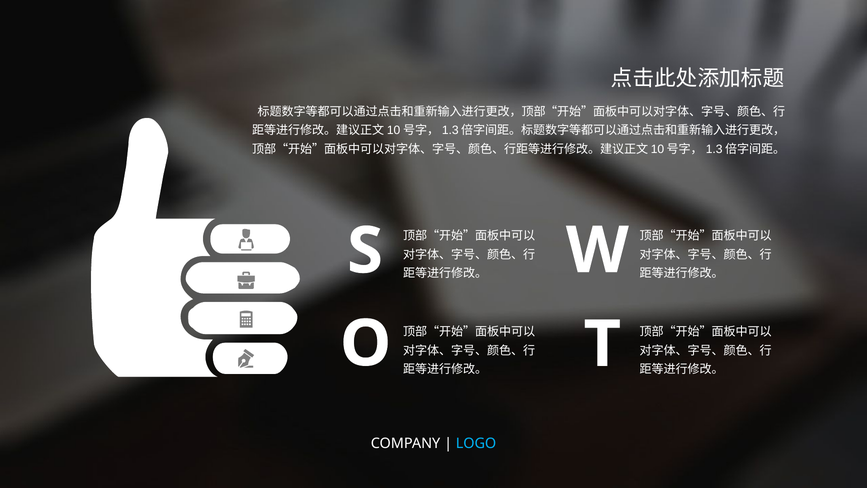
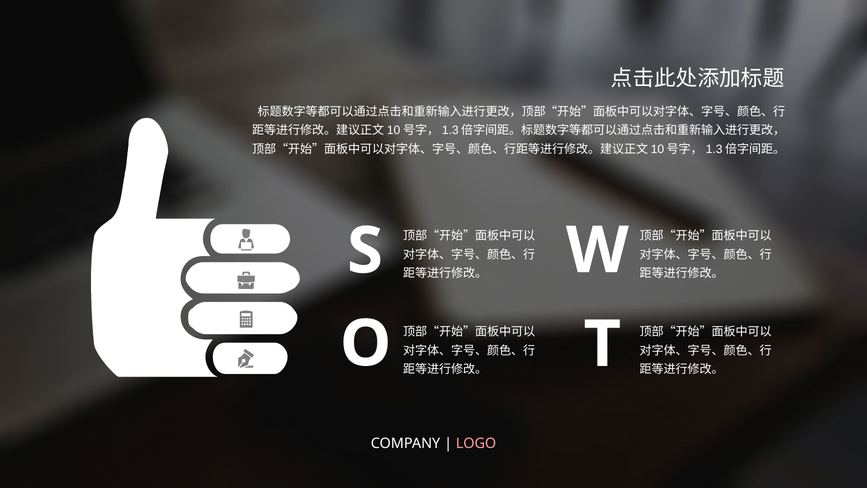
LOGO colour: light blue -> pink (476, 443)
